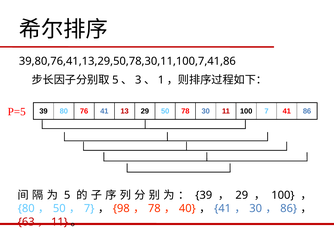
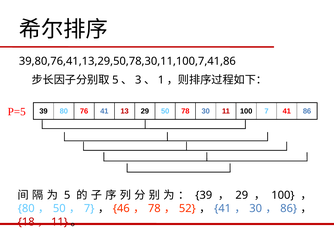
98: 98 -> 46 (121, 209)
40: 40 -> 52 (187, 209)
63: 63 -> 18 (26, 222)
